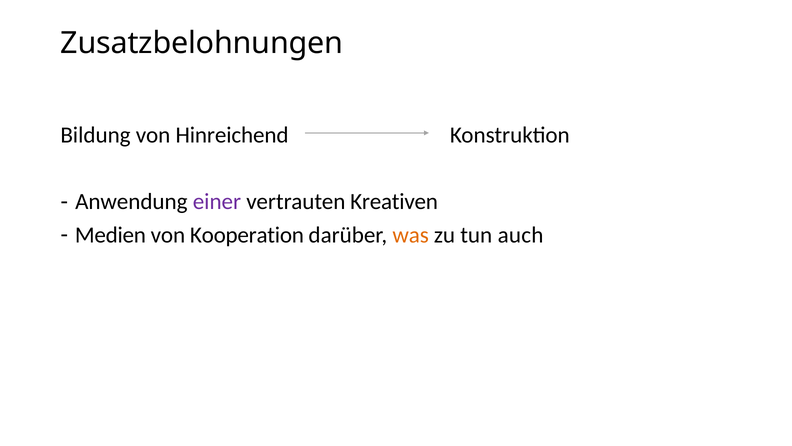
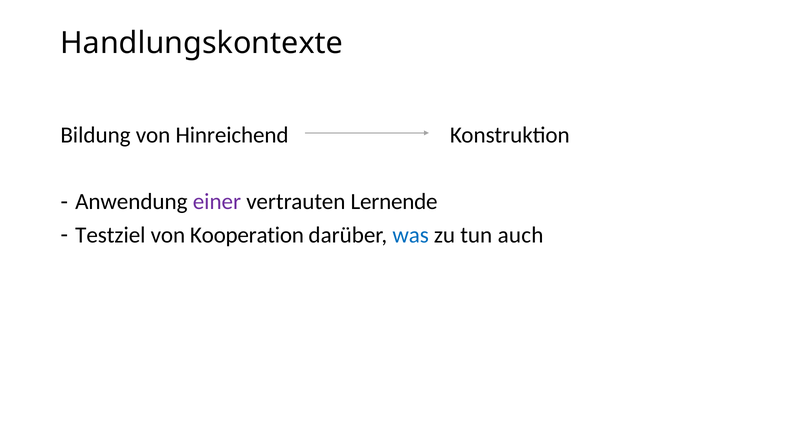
Zusatzbelohnungen: Zusatzbelohnungen -> Handlungskontexte (202, 43)
Kreativen: Kreativen -> Lernende (394, 202)
Medien: Medien -> Testziel (110, 235)
was colour: orange -> blue (411, 235)
